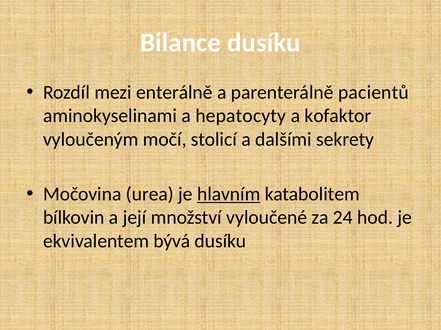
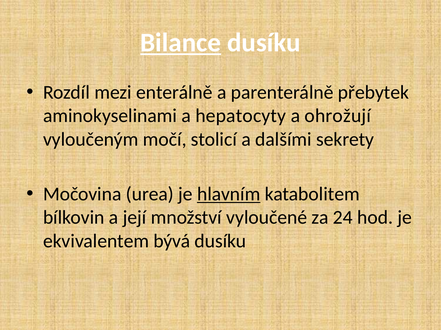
Bilance underline: none -> present (181, 43)
pacientů: pacientů -> přebytek (374, 93)
kofaktor: kofaktor -> ohrožují (338, 116)
